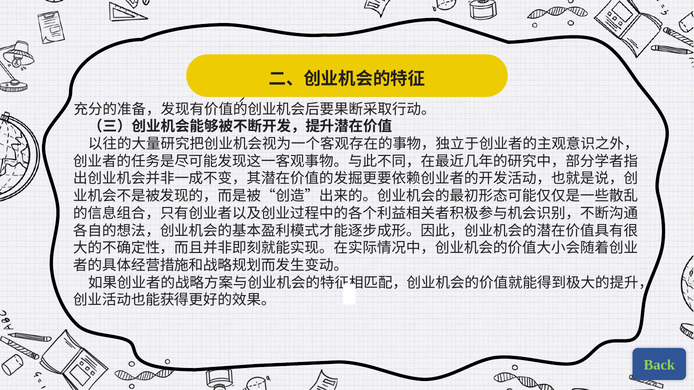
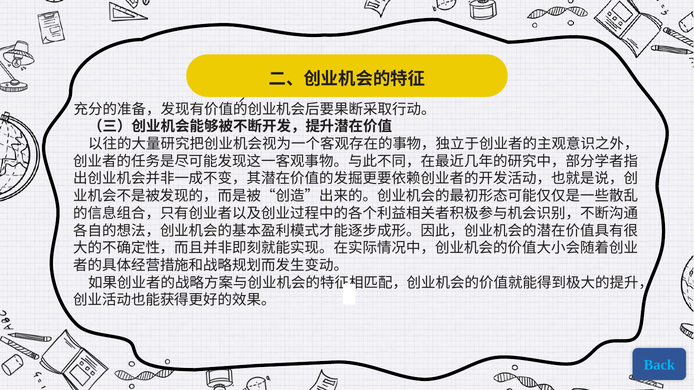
Back colour: light green -> light blue (659, 365)
